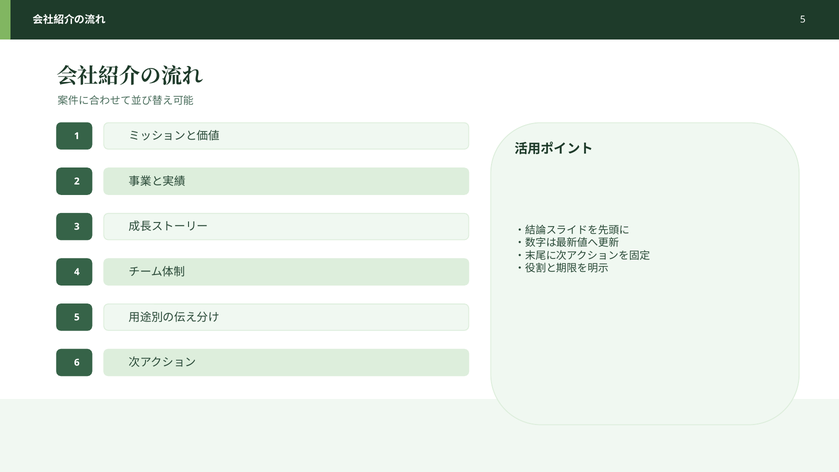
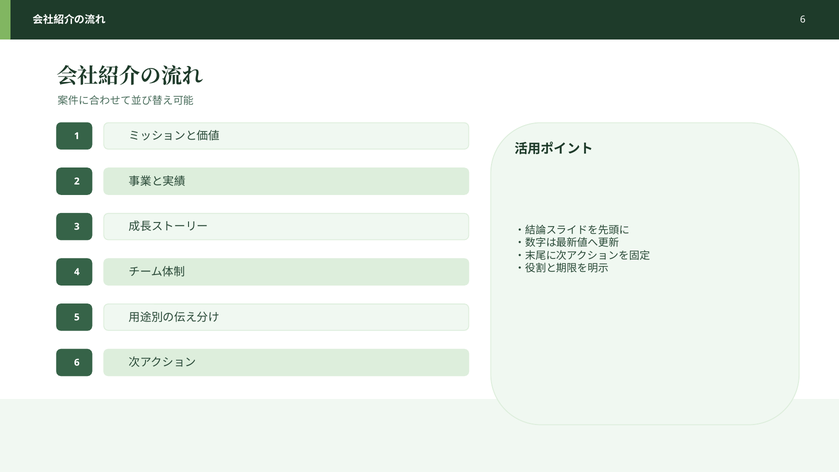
5: 5 -> 6 (803, 20)
